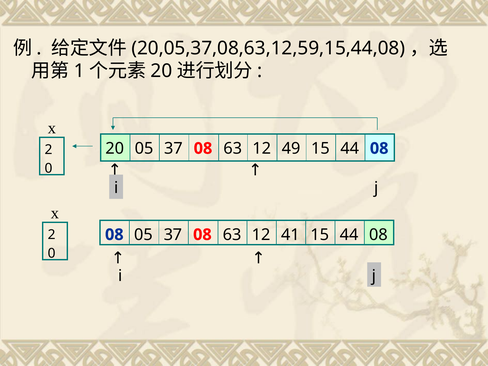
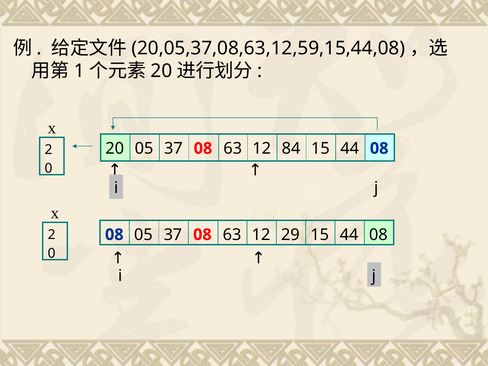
49: 49 -> 84 (291, 148)
41: 41 -> 29 (290, 235)
